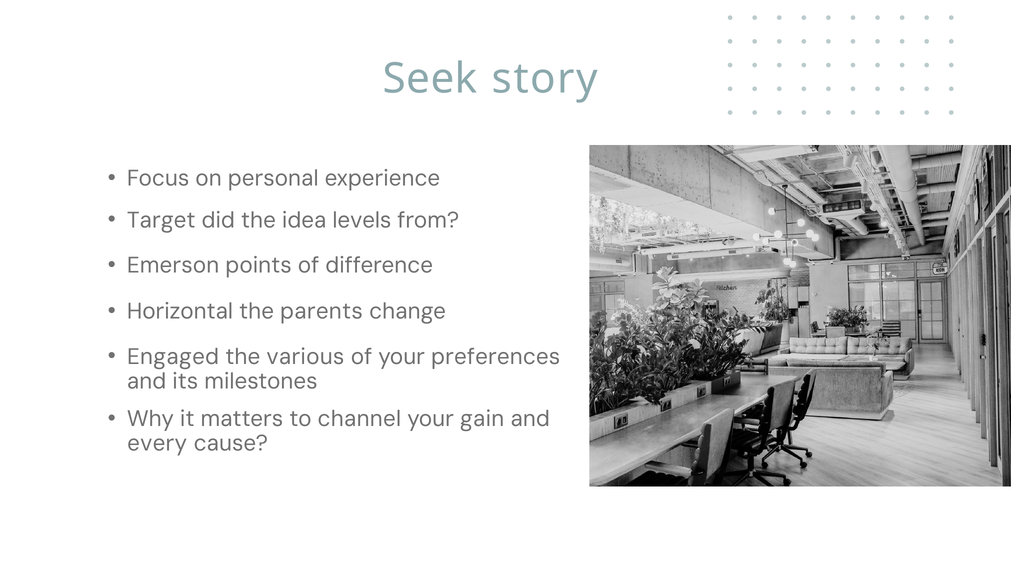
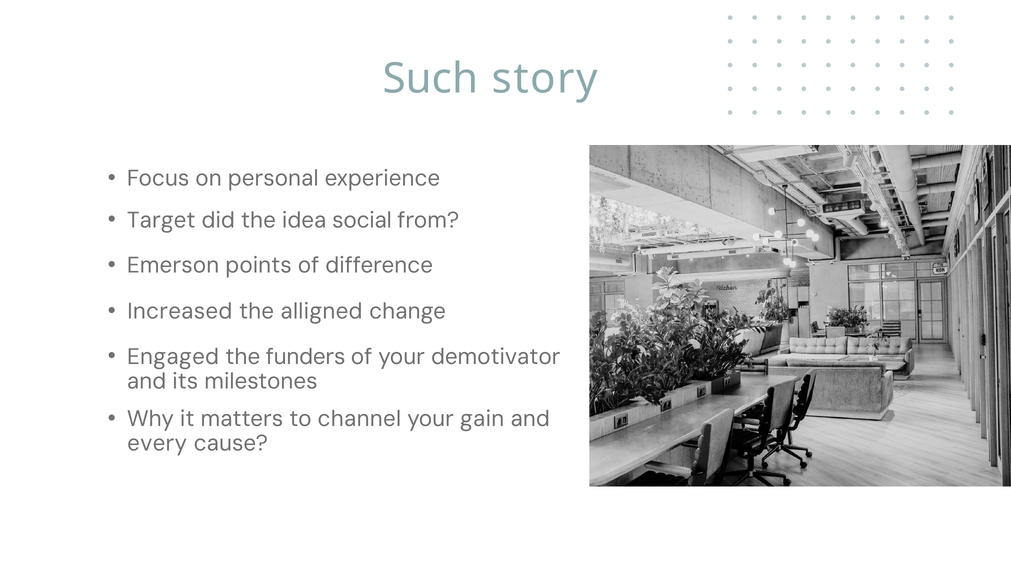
Seek: Seek -> Such (430, 79)
levels: levels -> social (362, 220)
Horizontal: Horizontal -> Increased (180, 311)
parents: parents -> alligned (321, 311)
various: various -> funders (306, 357)
preferences: preferences -> demotivator (496, 357)
